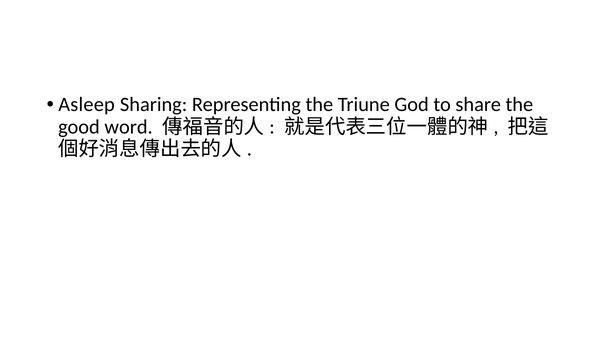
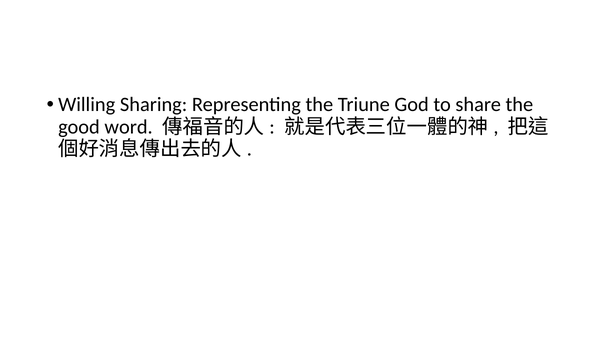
Asleep: Asleep -> Willing (87, 105)
